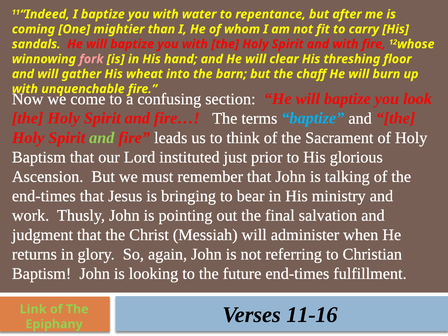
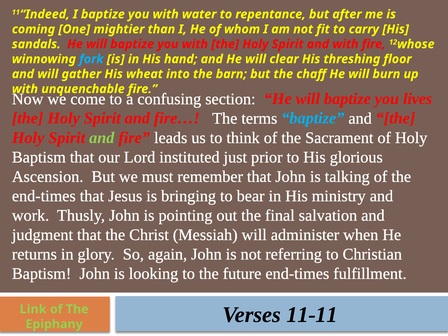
fork colour: pink -> light blue (91, 59)
look: look -> lives (418, 99)
11-16: 11-16 -> 11-11 (312, 315)
